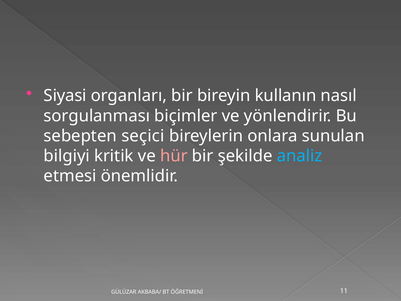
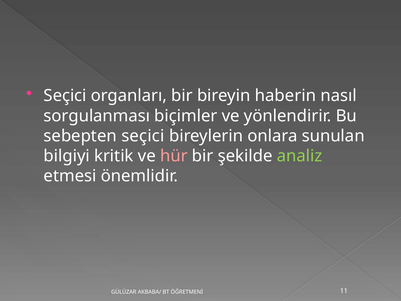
Siyasi: Siyasi -> Seçici (65, 96)
kullanın: kullanın -> haberin (285, 96)
analiz colour: light blue -> light green (300, 156)
